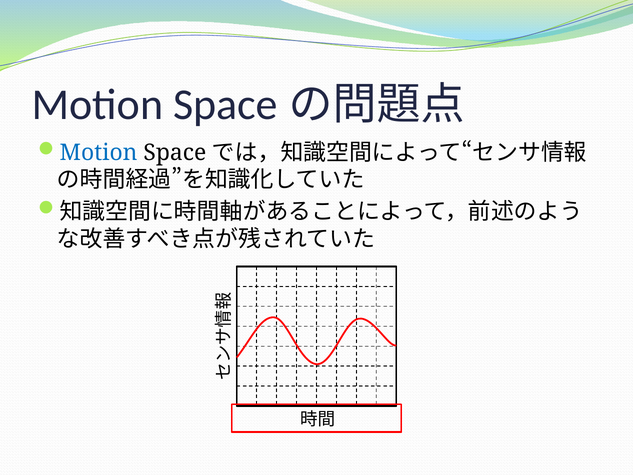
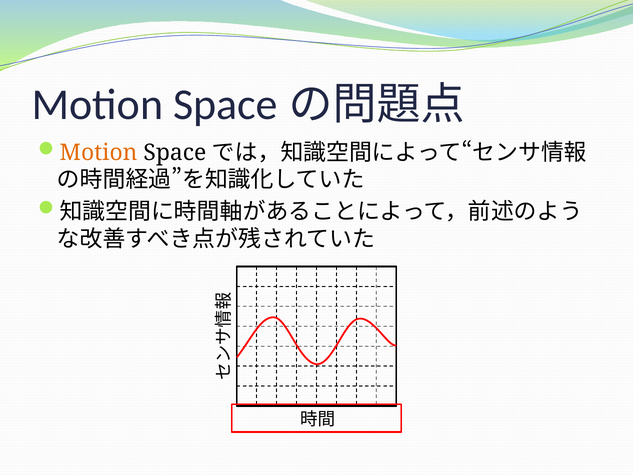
Motion colour: blue -> orange (99, 152)
